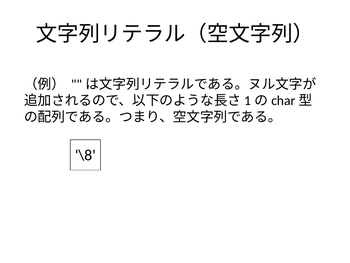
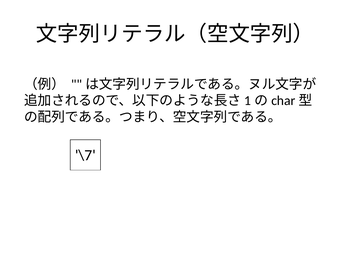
\8: \8 -> \7 (85, 155)
